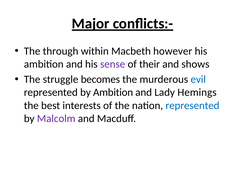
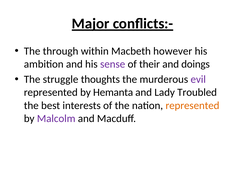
shows: shows -> doings (196, 64)
becomes: becomes -> thoughts (100, 80)
evil colour: blue -> purple (198, 80)
by Ambition: Ambition -> Hemanta (113, 93)
Hemings: Hemings -> Troubled (197, 93)
represented colour: blue -> orange (192, 106)
